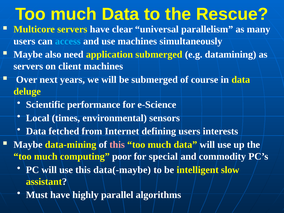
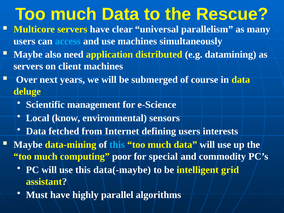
application submerged: submerged -> distributed (159, 54)
performance: performance -> management (94, 105)
times: times -> know (66, 118)
this colour: pink -> light blue (117, 145)
slow: slow -> grid (230, 170)
